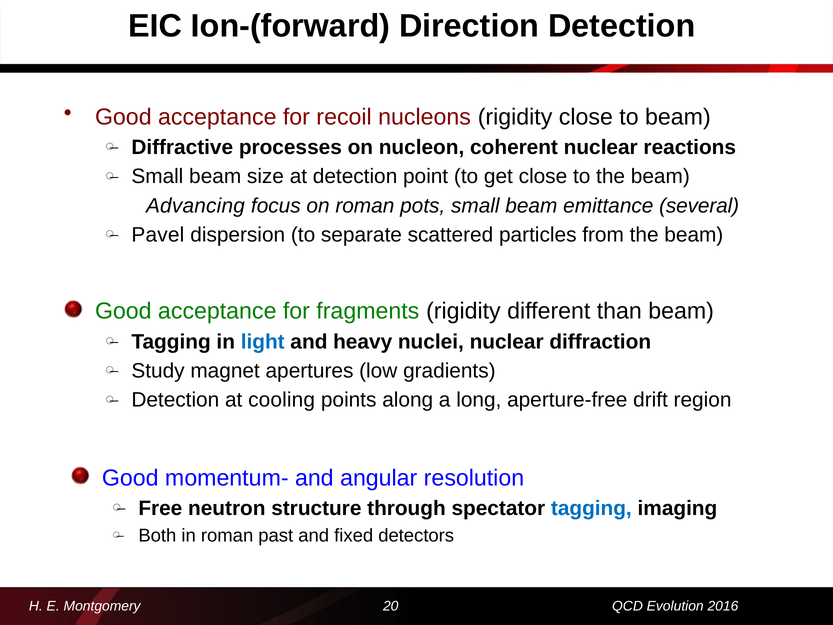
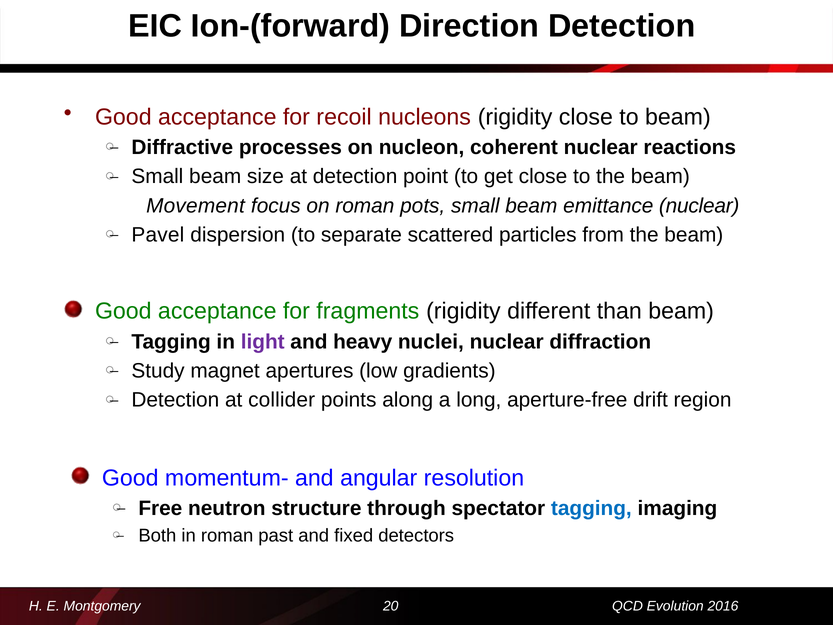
Advancing: Advancing -> Movement (195, 206)
emittance several: several -> nuclear (699, 206)
light colour: blue -> purple (263, 342)
cooling: cooling -> collider (282, 400)
